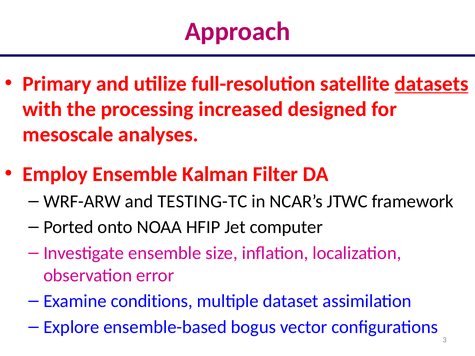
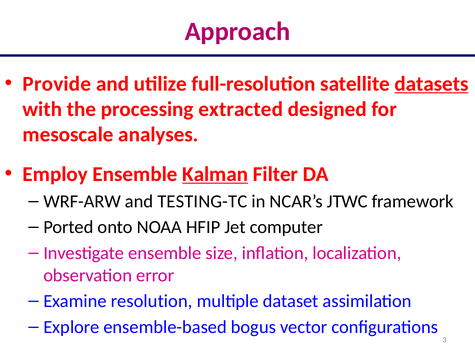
Primary: Primary -> Provide (57, 84)
increased: increased -> extracted (241, 109)
Kalman underline: none -> present (215, 174)
conditions: conditions -> resolution (152, 301)
